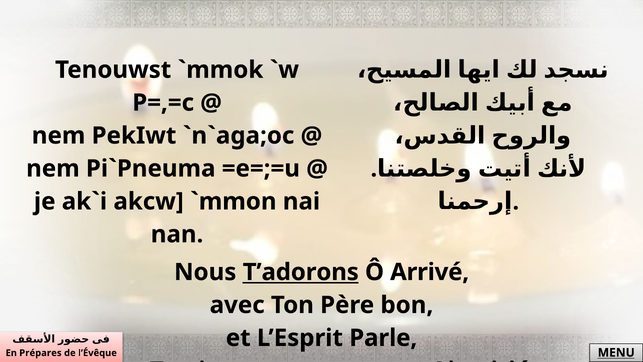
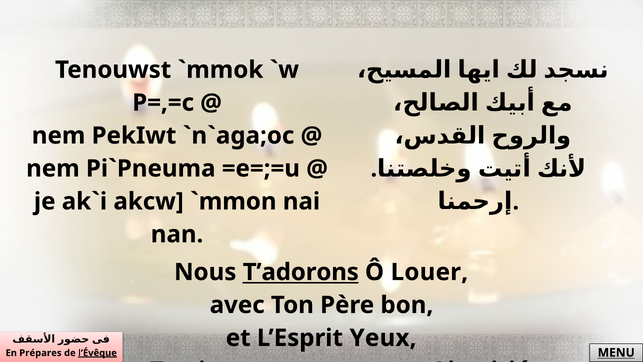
Arrivé: Arrivé -> Louer (429, 272)
Parle: Parle -> Yeux (383, 338)
l’Évêque underline: none -> present (97, 353)
